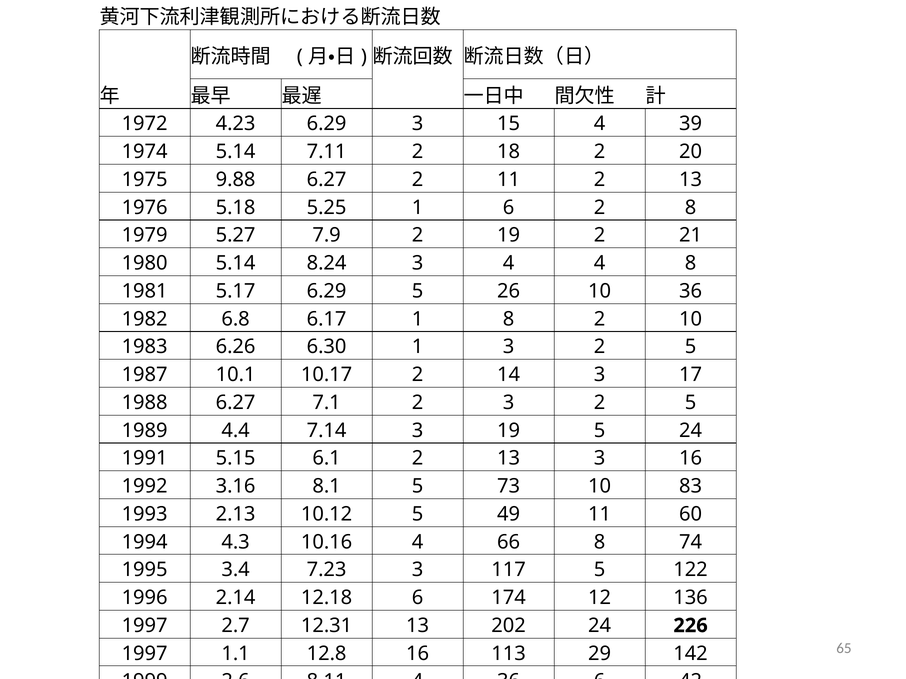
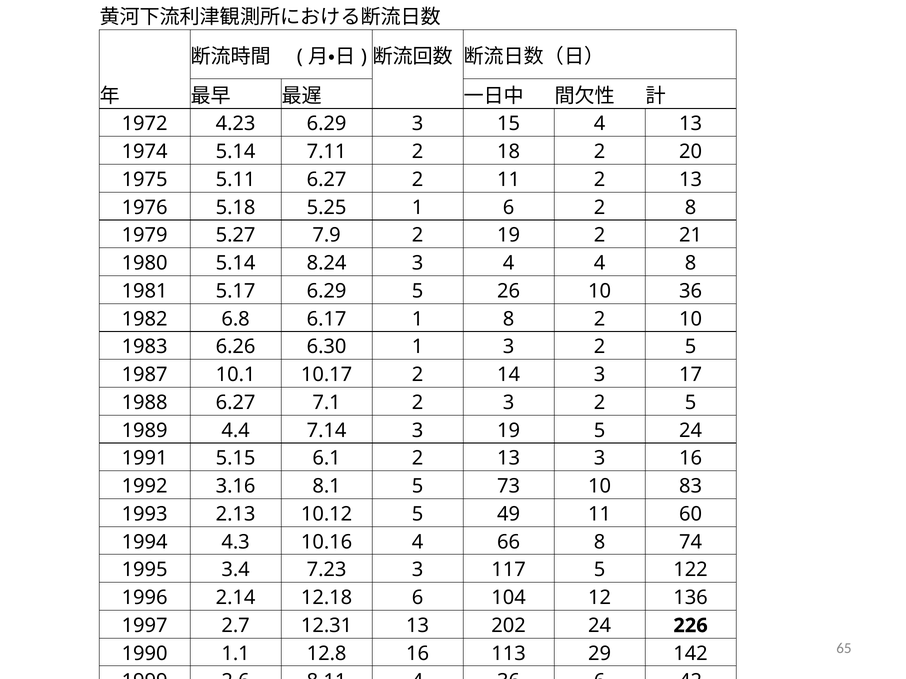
4 39: 39 -> 13 (691, 124)
9.88: 9.88 -> 5.11 (236, 180)
174: 174 -> 104 (509, 598)
1997: 1997 -> 1990 (145, 654)
